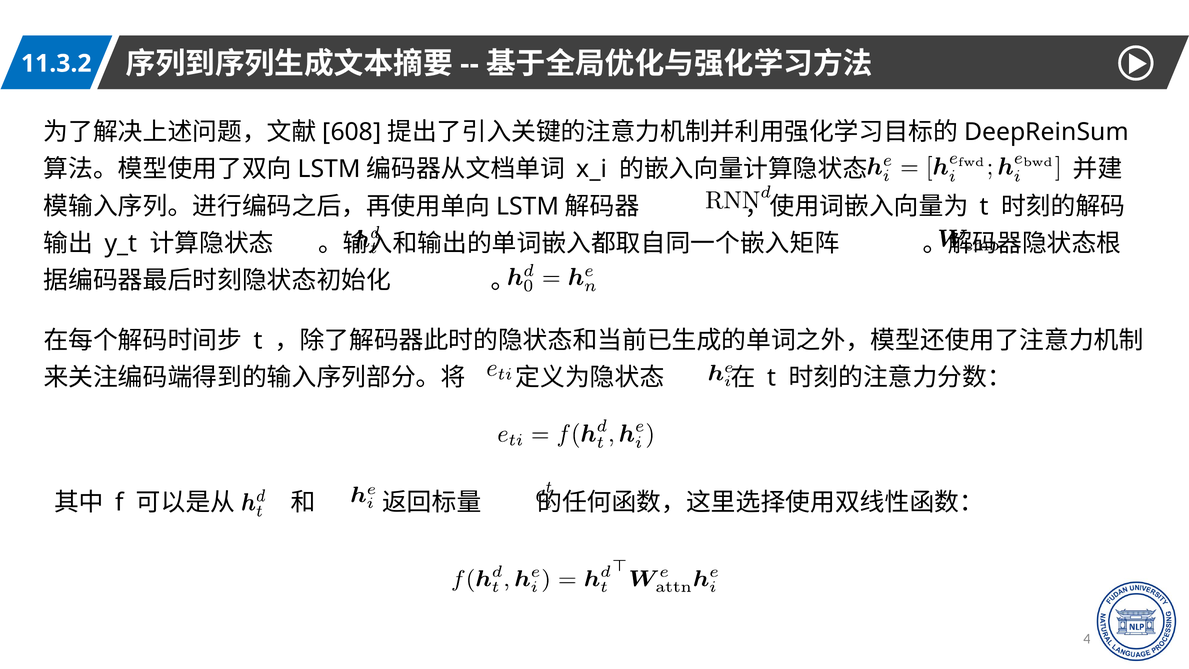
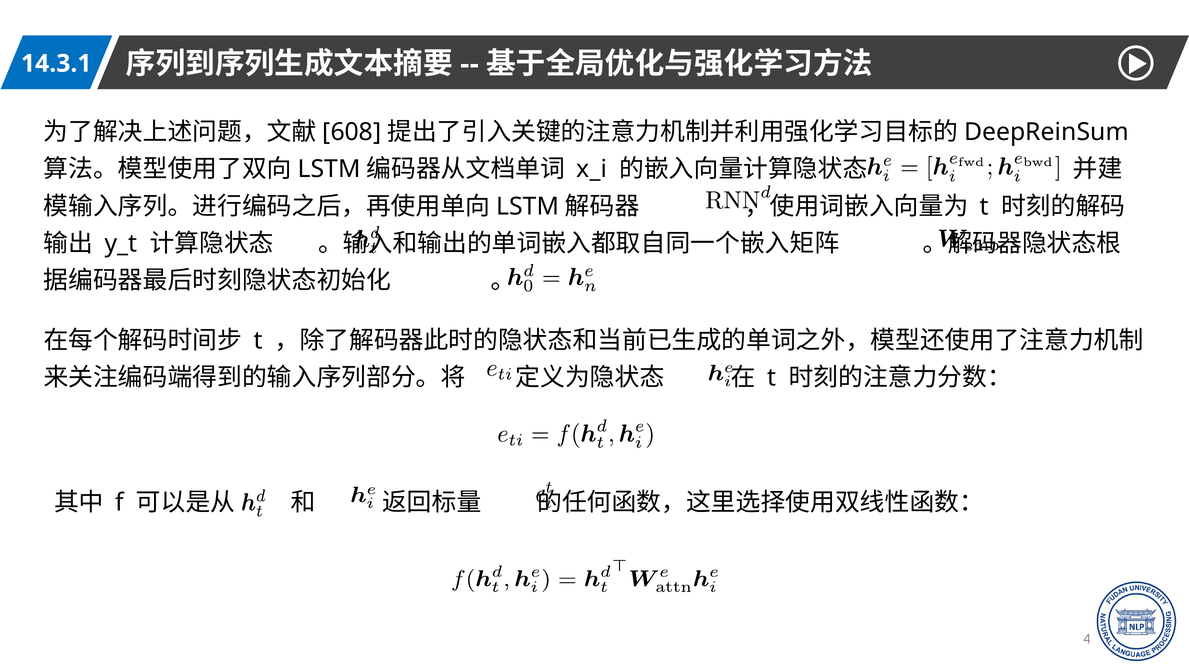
11.3.2: 11.3.2 -> 14.3.1 (56, 64)
